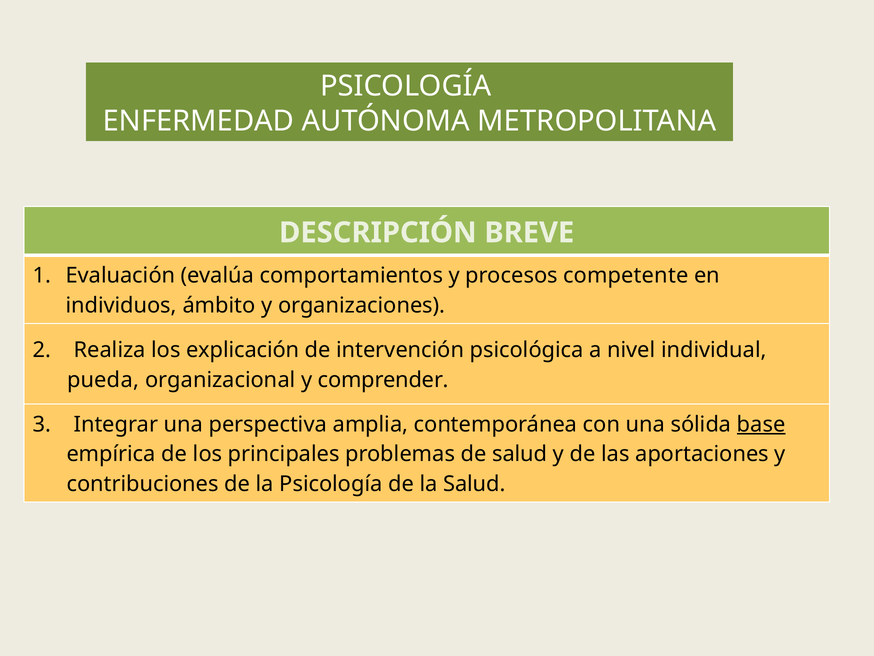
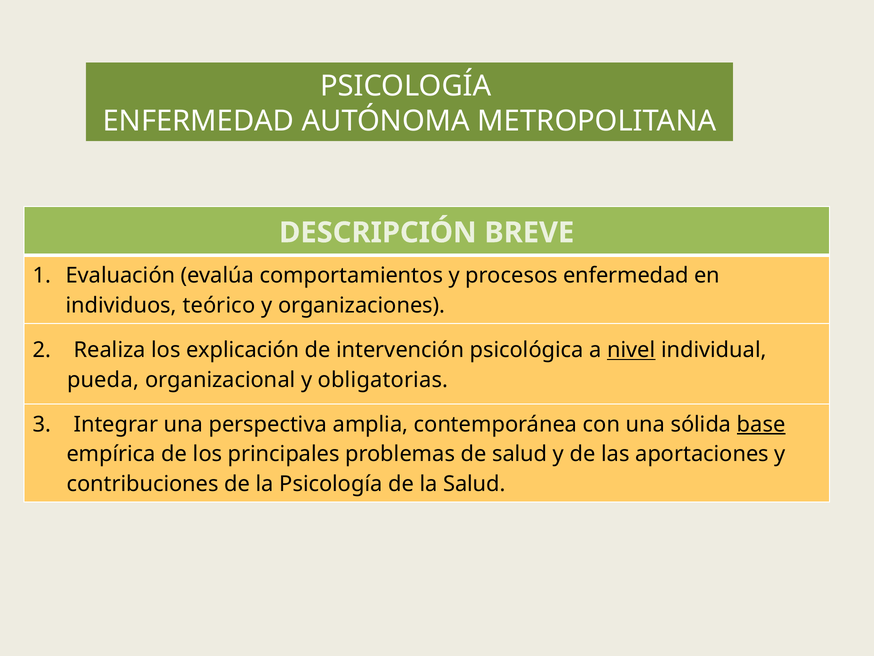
procesos competente: competente -> enfermedad (626, 276)
ámbito: ámbito -> teórico (219, 305)
nivel underline: none -> present (631, 350)
comprender: comprender -> obligatorias (383, 380)
